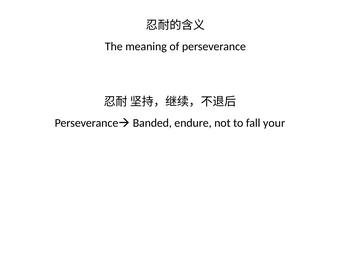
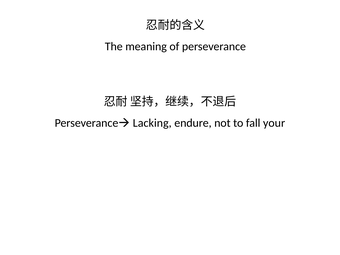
Banded: Banded -> Lacking (152, 123)
